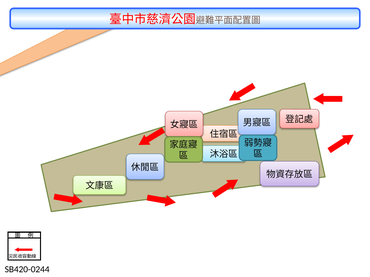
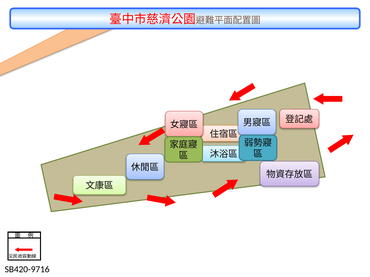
SB420-0244: SB420-0244 -> SB420-9716 (27, 270)
